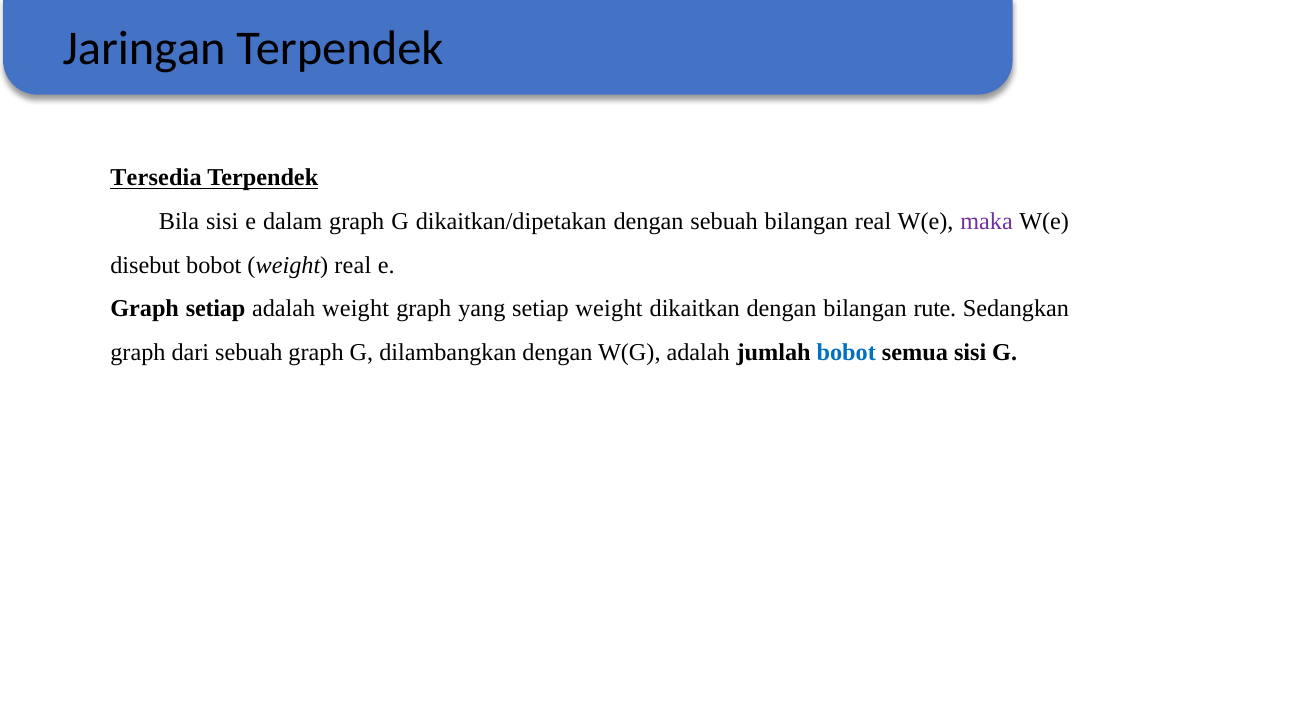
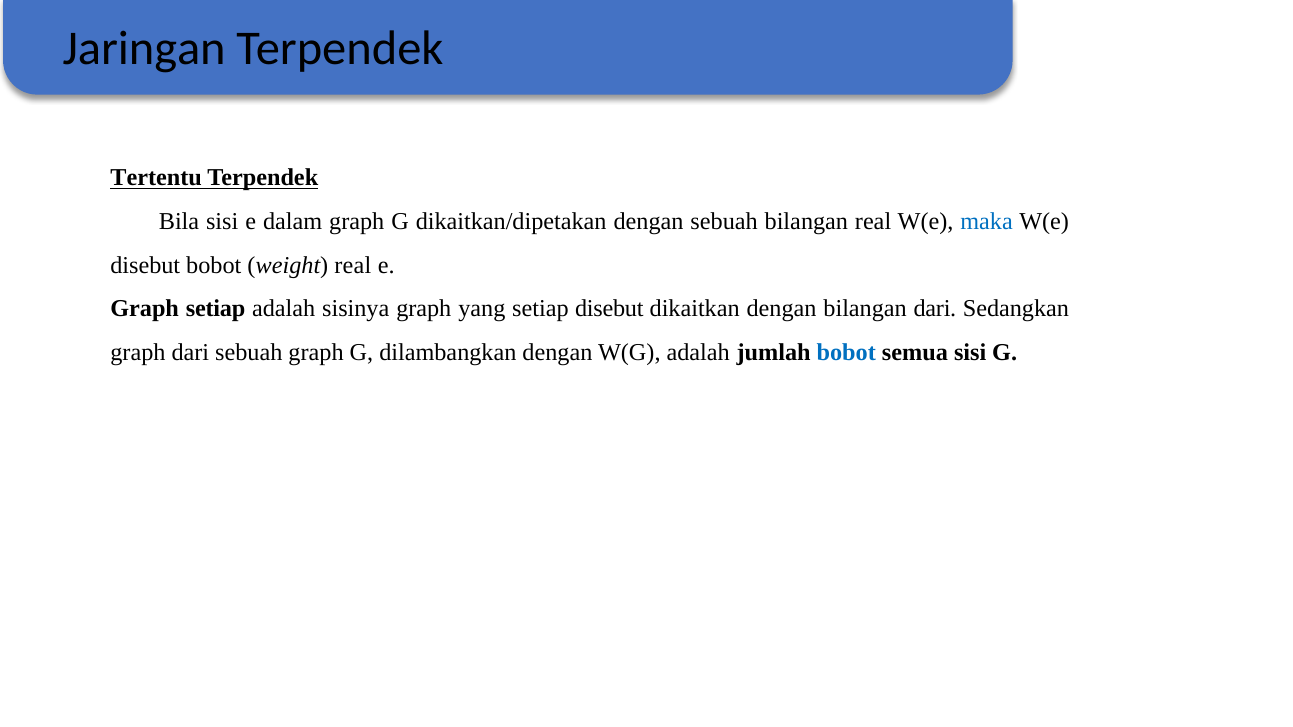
Tersedia: Tersedia -> Tertentu (156, 178)
maka colour: purple -> blue (987, 222)
adalah weight: weight -> sisinya (356, 309)
setiap weight: weight -> disebut (609, 309)
bilangan rute: rute -> dari (935, 309)
